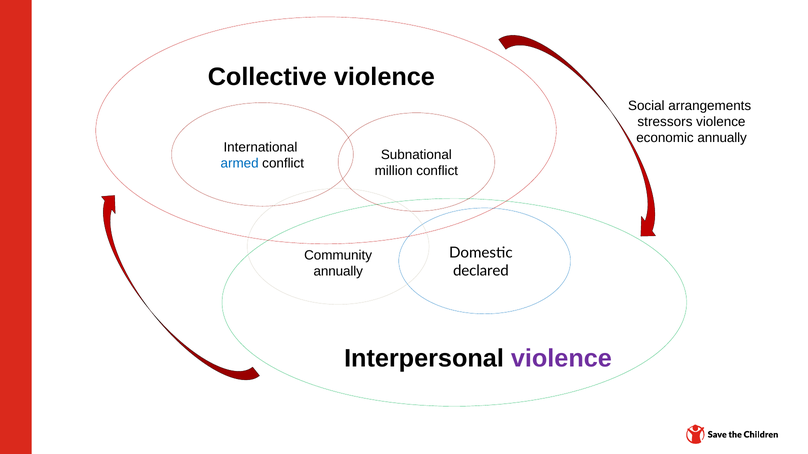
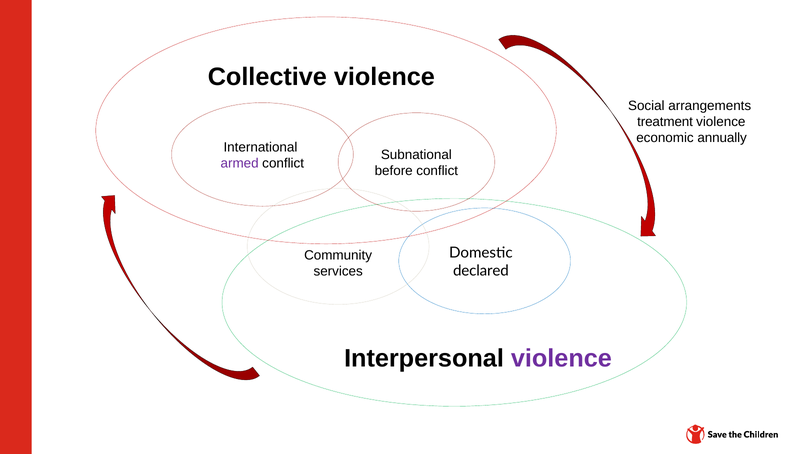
stressors: stressors -> treatment (665, 122)
armed colour: blue -> purple (240, 164)
million: million -> before (394, 171)
annually: annually -> services (338, 272)
